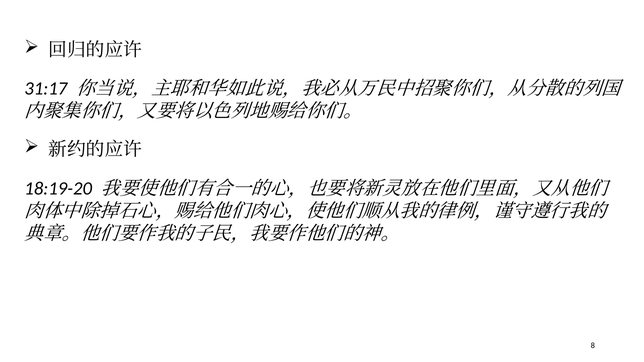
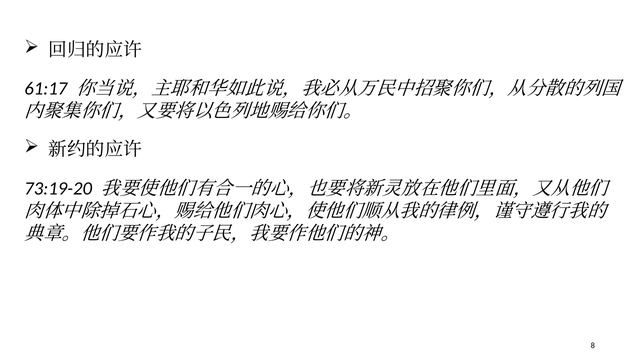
31:17: 31:17 -> 61:17 (46, 89)
18:19-20: 18:19-20 -> 73:19-20 (58, 188)
